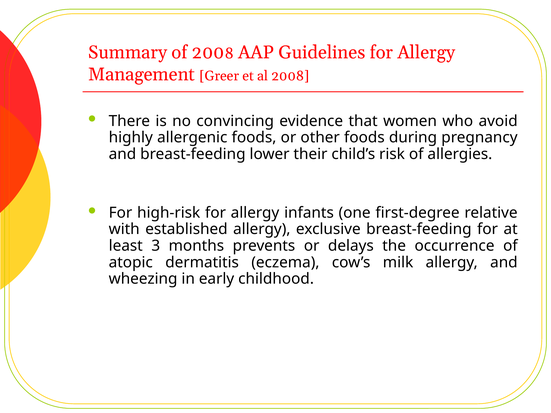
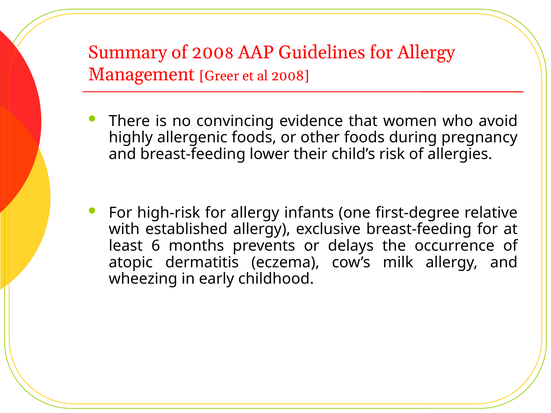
3: 3 -> 6 (156, 246)
